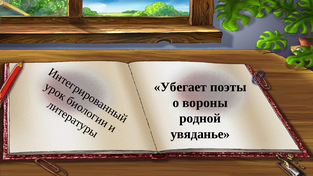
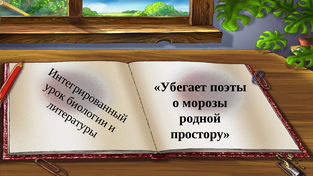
вороны: вороны -> морозы (205, 103)
увяданье: увяданье -> простору (200, 134)
